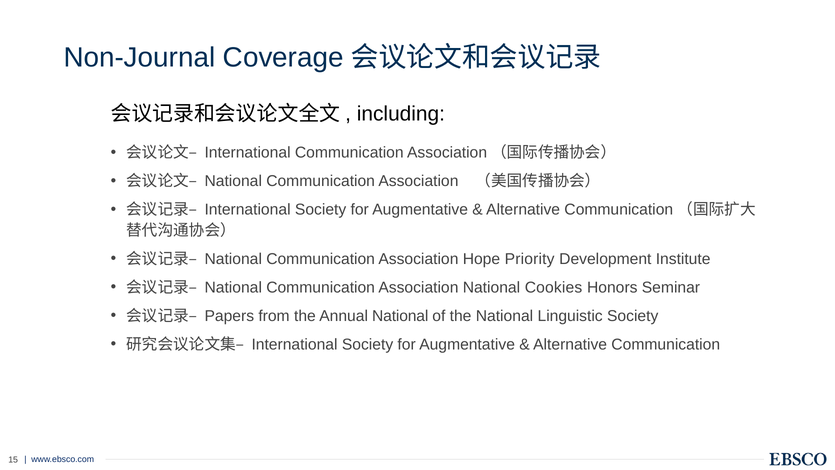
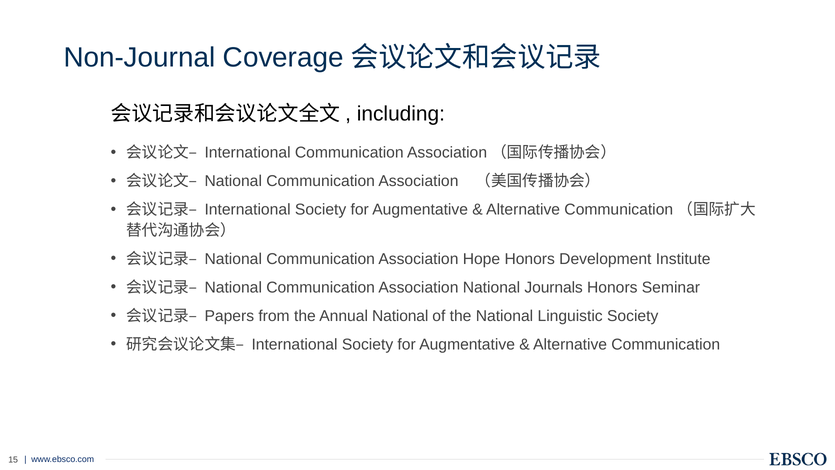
Hope Priority: Priority -> Honors (530, 259)
Cookies: Cookies -> Journals (554, 287)
